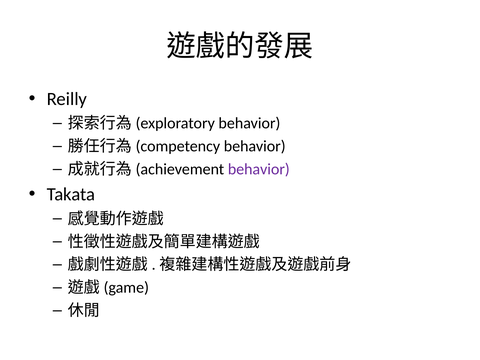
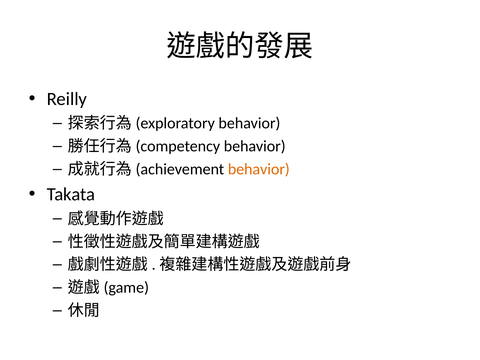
behavior colour: purple -> orange (259, 169)
